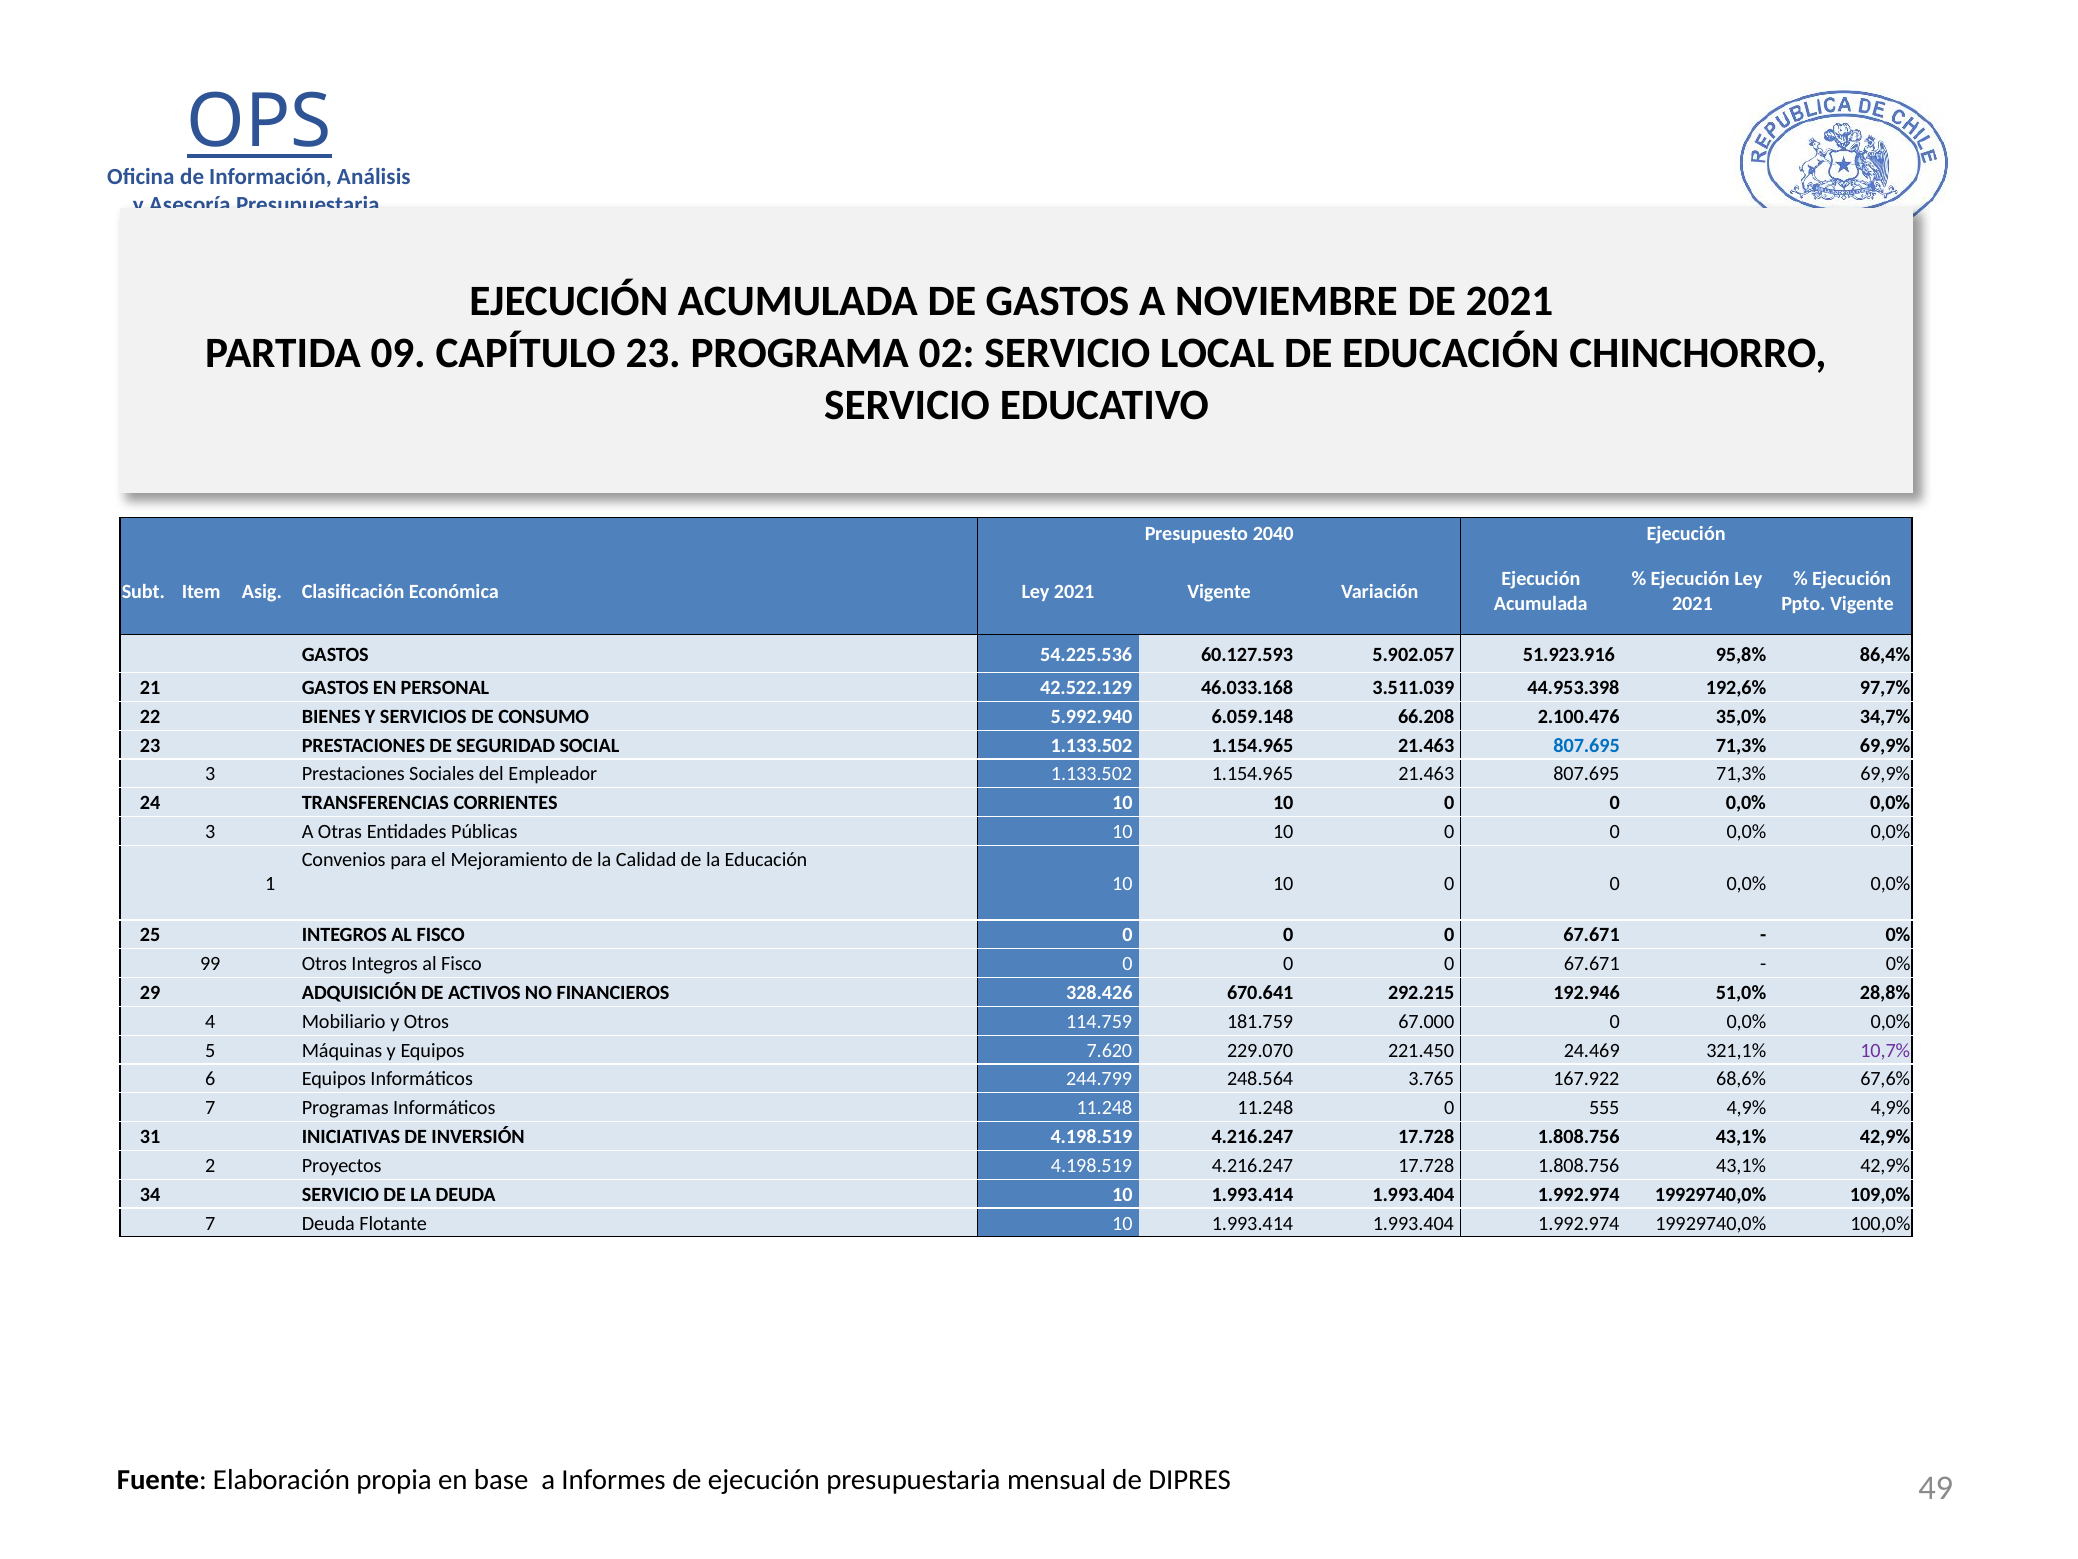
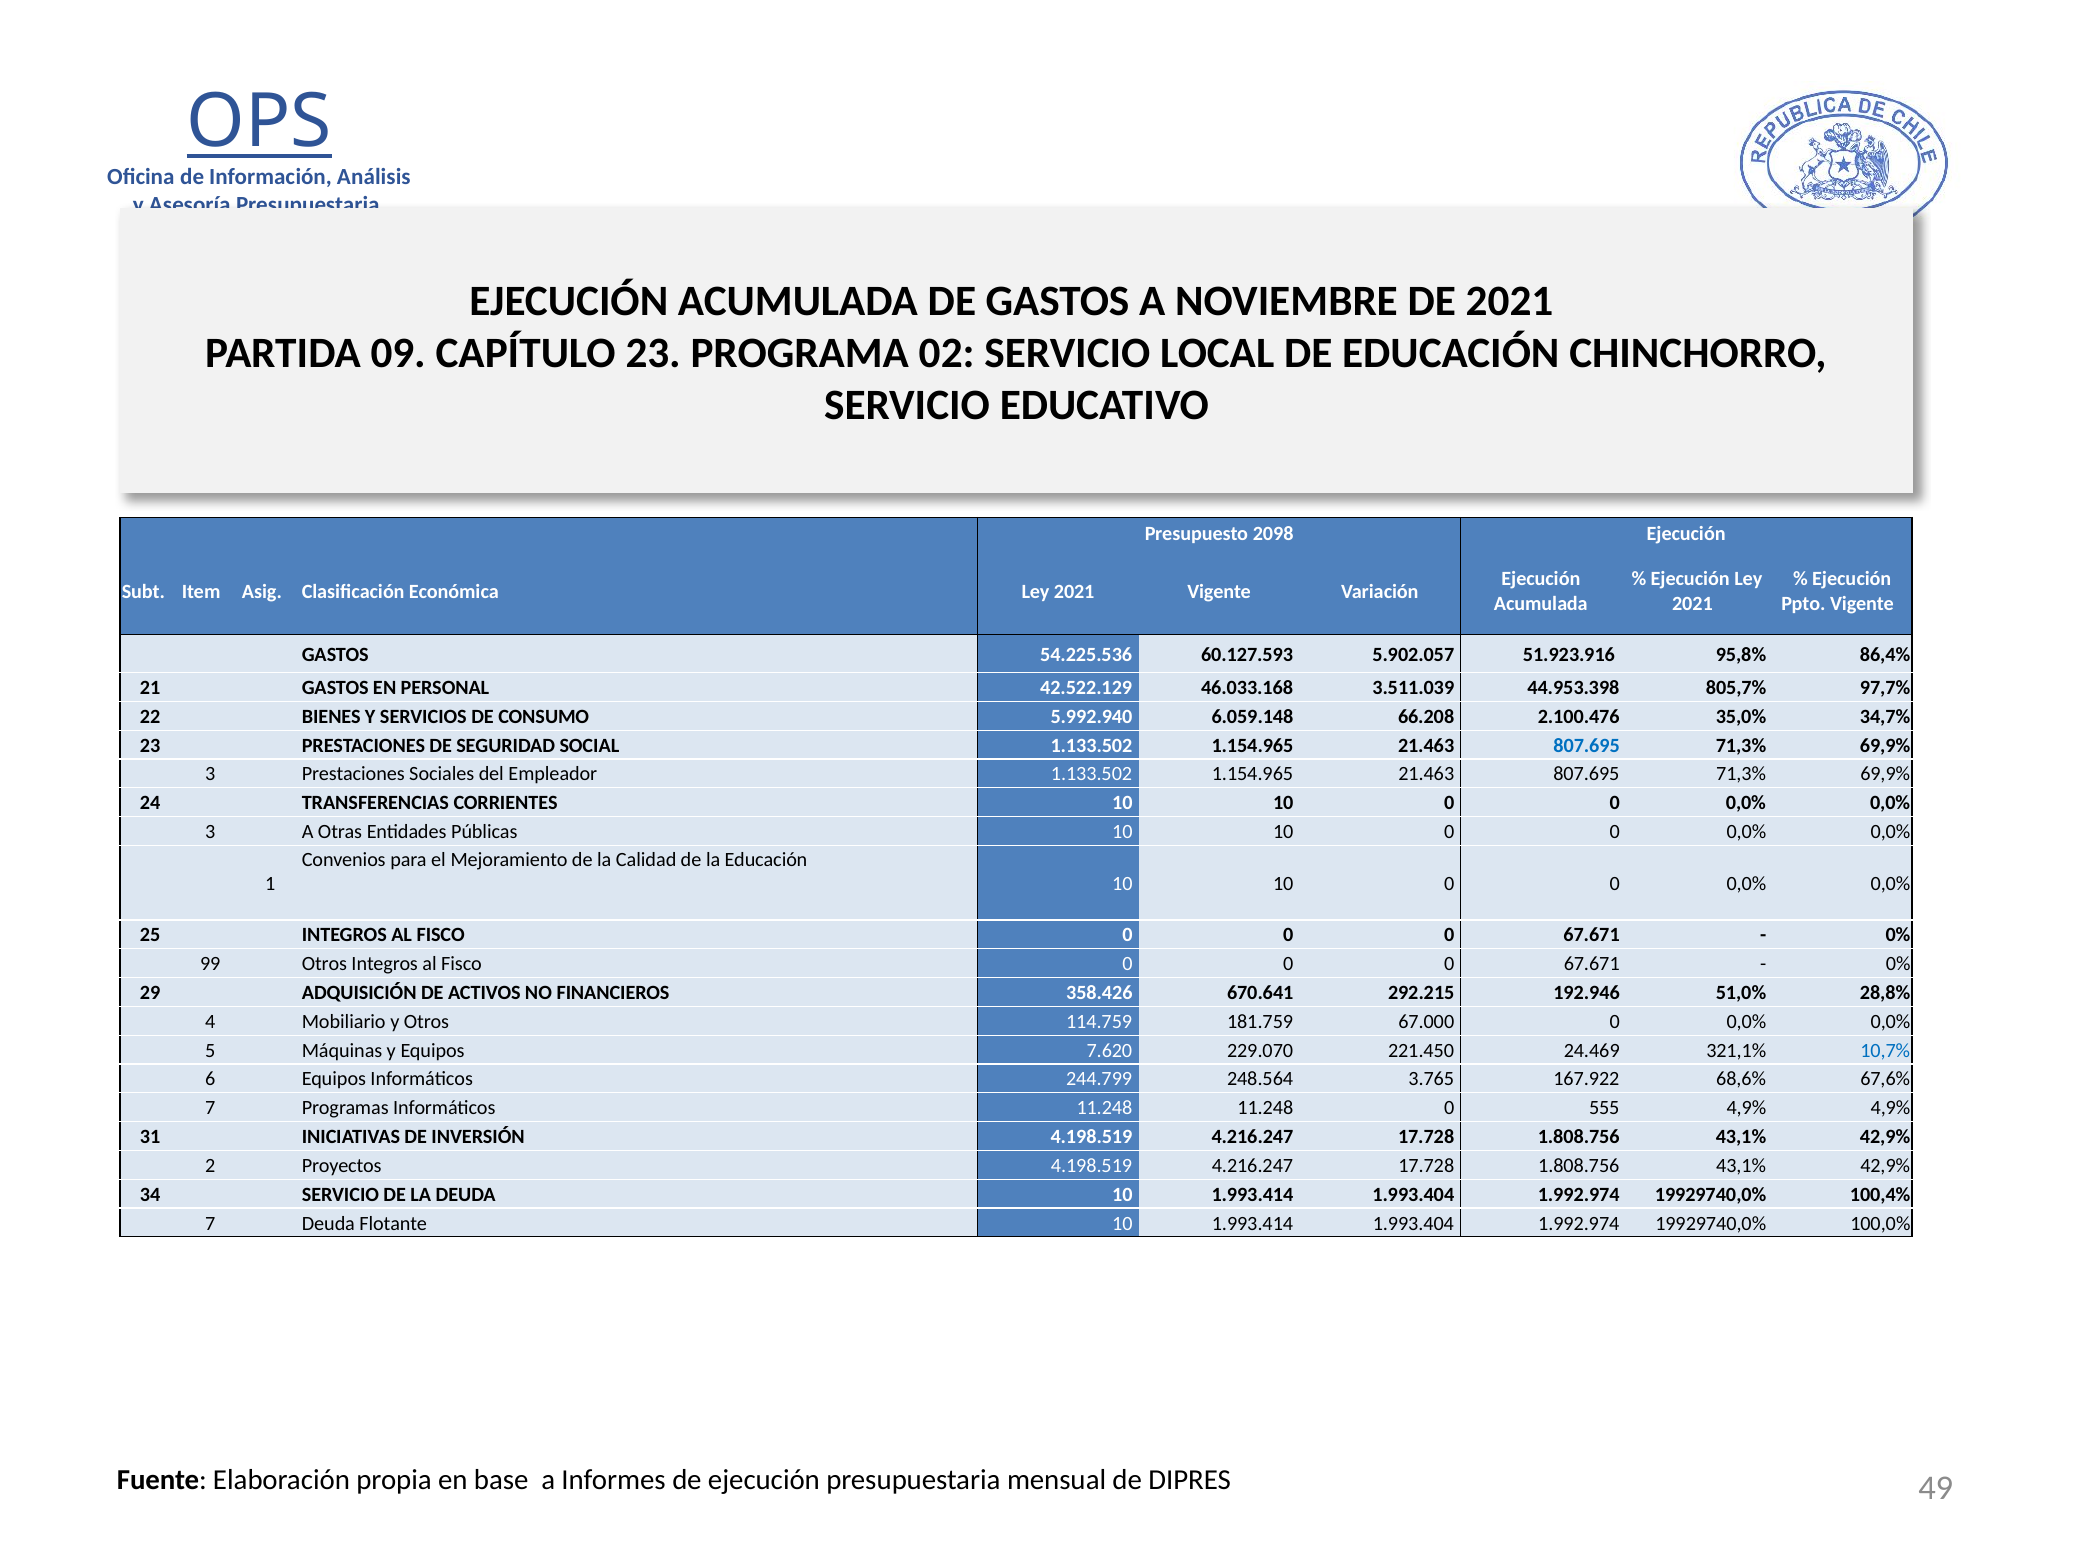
2040: 2040 -> 2098 (1273, 534)
192,6%: 192,6% -> 805,7% (1736, 688)
328.426: 328.426 -> 358.426 (1099, 993)
10,7% colour: purple -> blue (1885, 1050)
109,0%: 109,0% -> 100,4% (1880, 1194)
